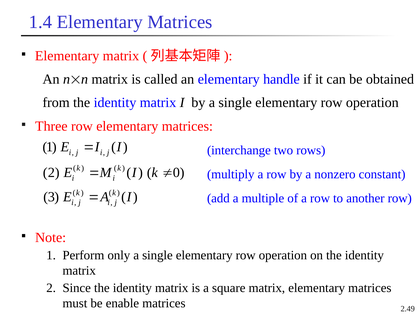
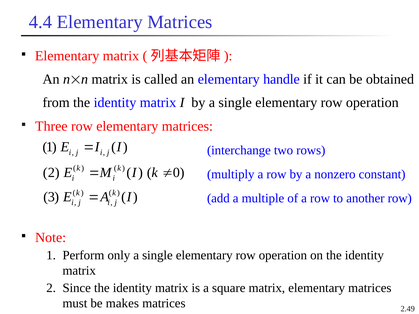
1.4: 1.4 -> 4.4 (41, 22)
enable: enable -> makes (122, 303)
